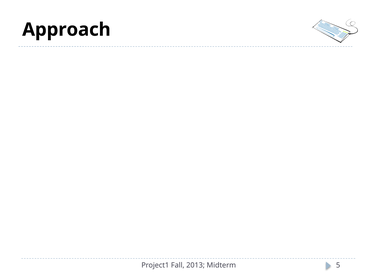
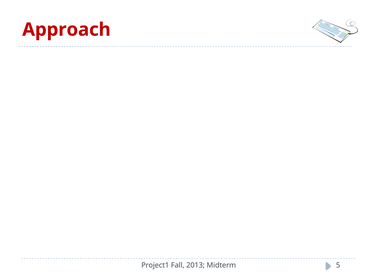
Approach colour: black -> red (66, 30)
